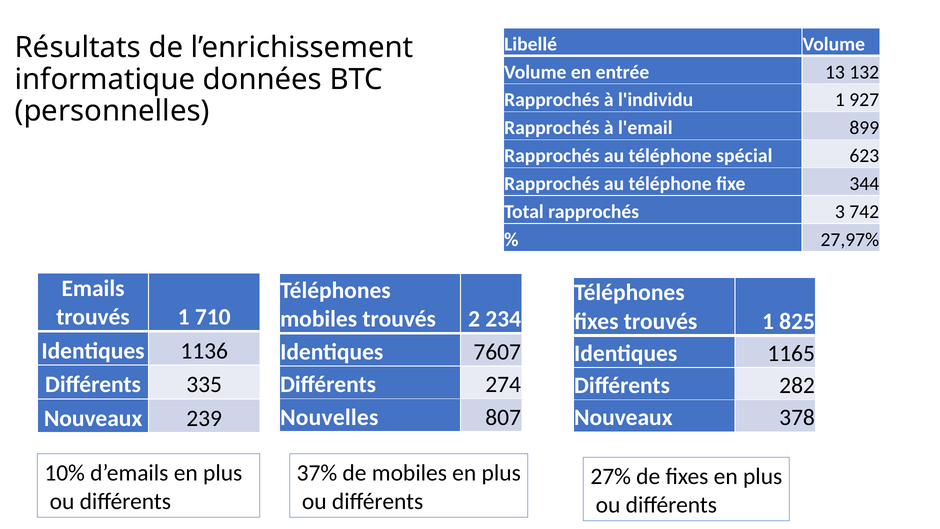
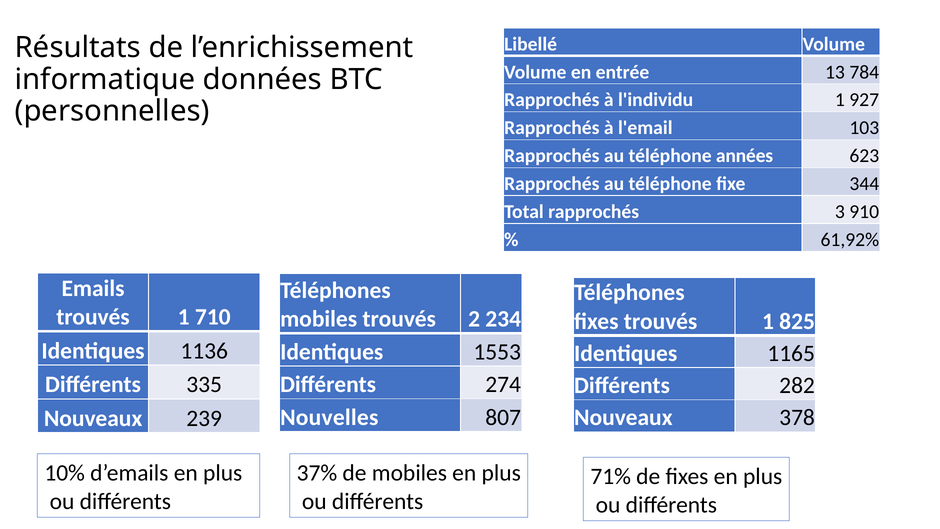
132: 132 -> 784 (864, 72)
899: 899 -> 103 (864, 128)
spécial: spécial -> années (745, 156)
742: 742 -> 910 (864, 212)
27,97%: 27,97% -> 61,92% (850, 240)
7607: 7607 -> 1553 (497, 352)
27%: 27% -> 71% (611, 476)
